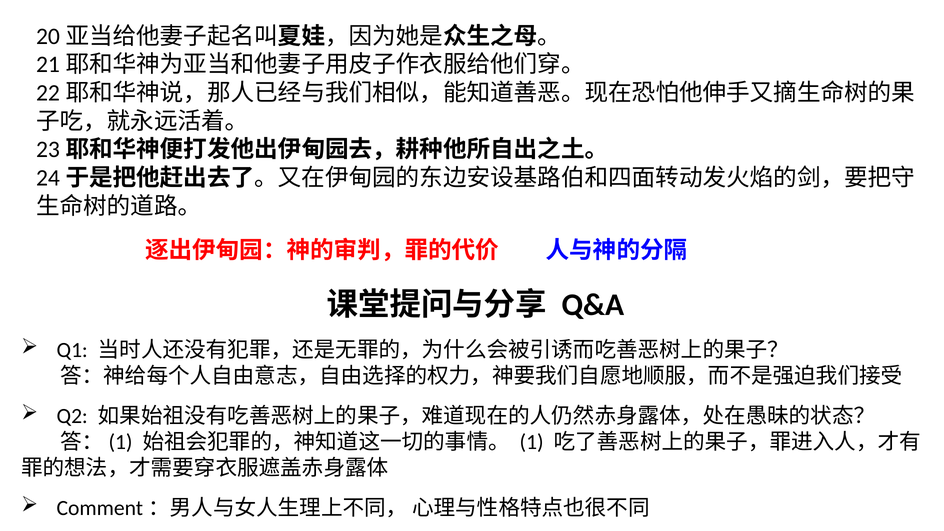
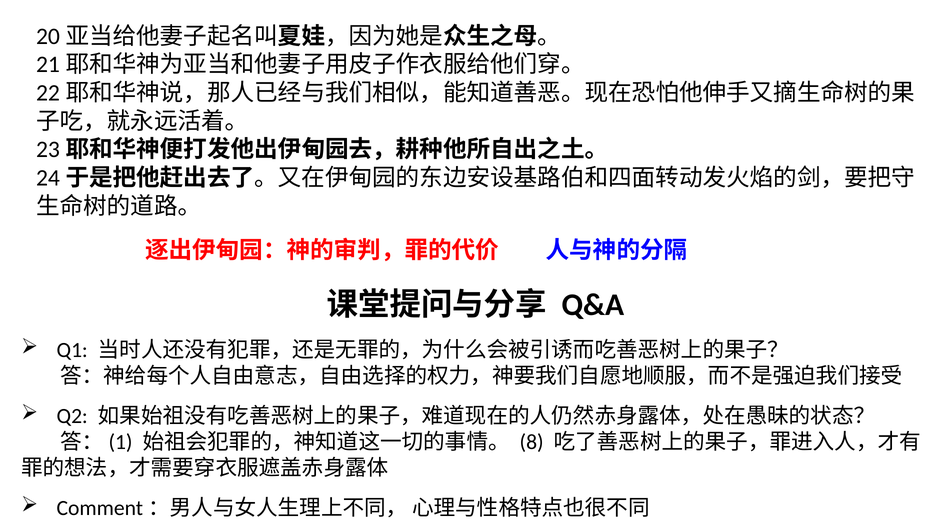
1: 1 -> 8 (532, 442)
